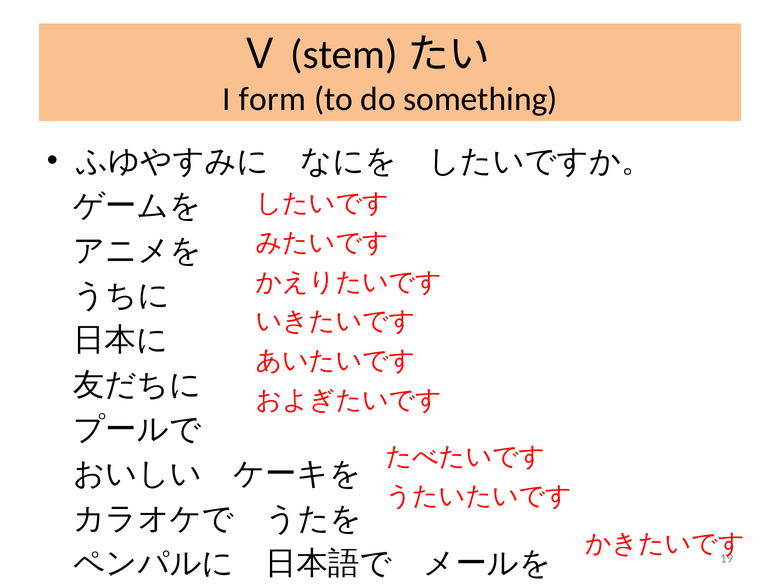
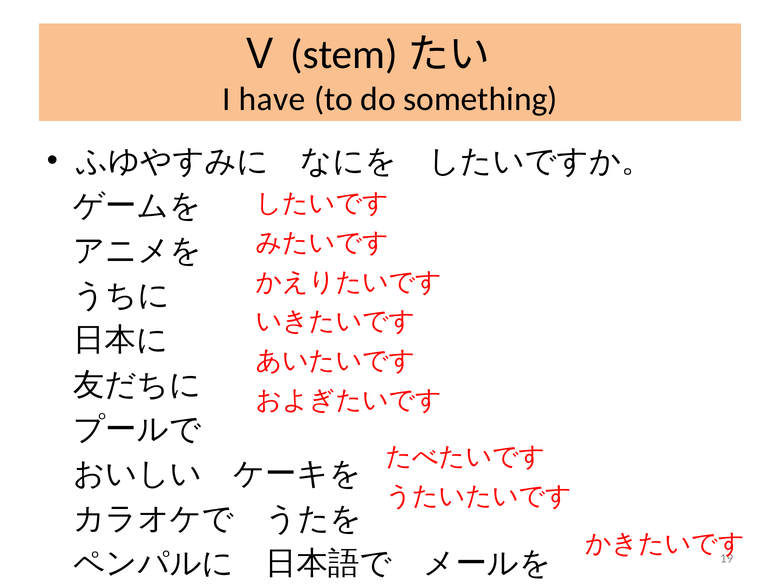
form: form -> have (272, 99)
